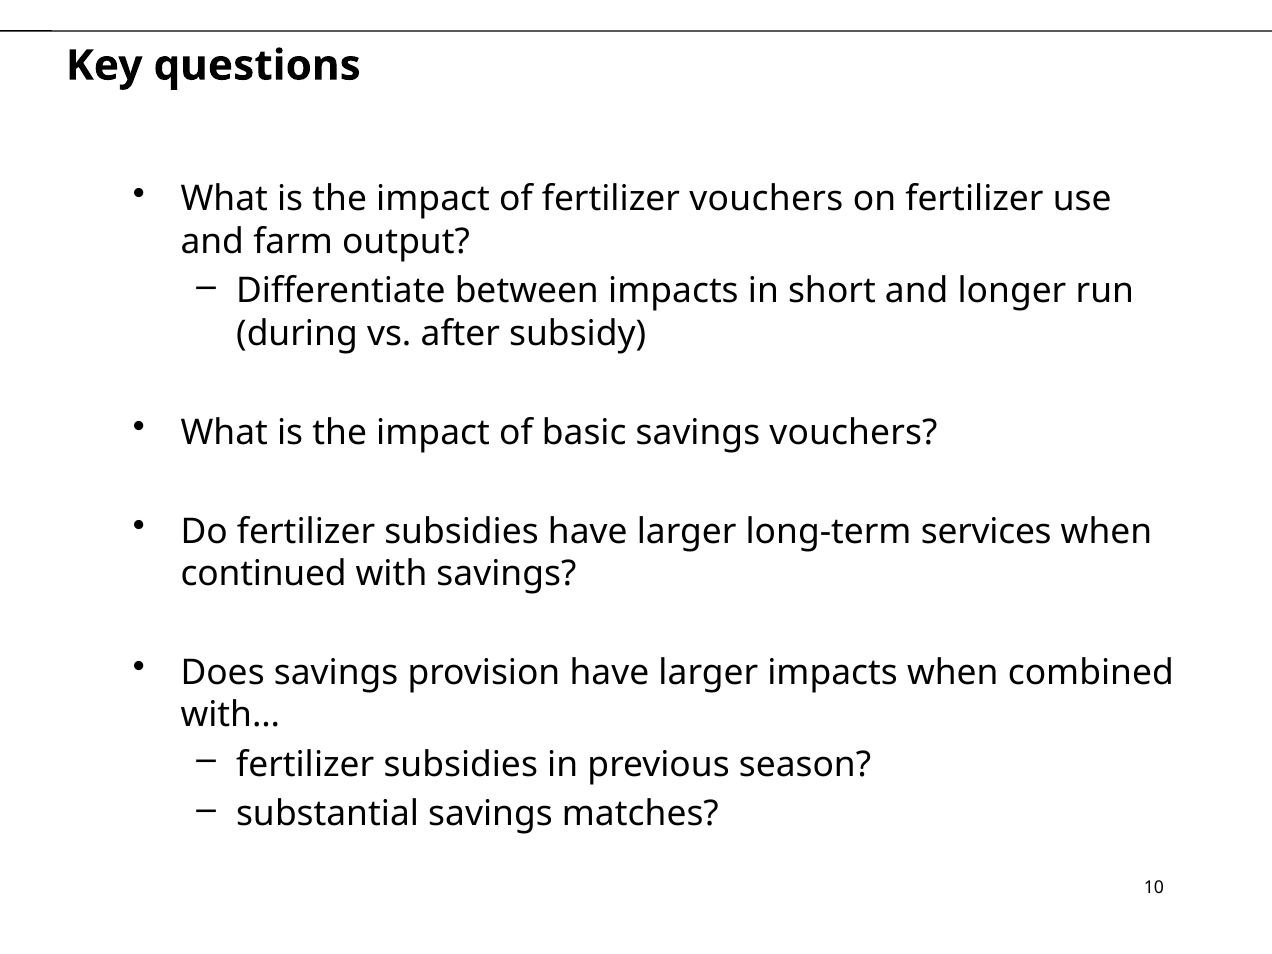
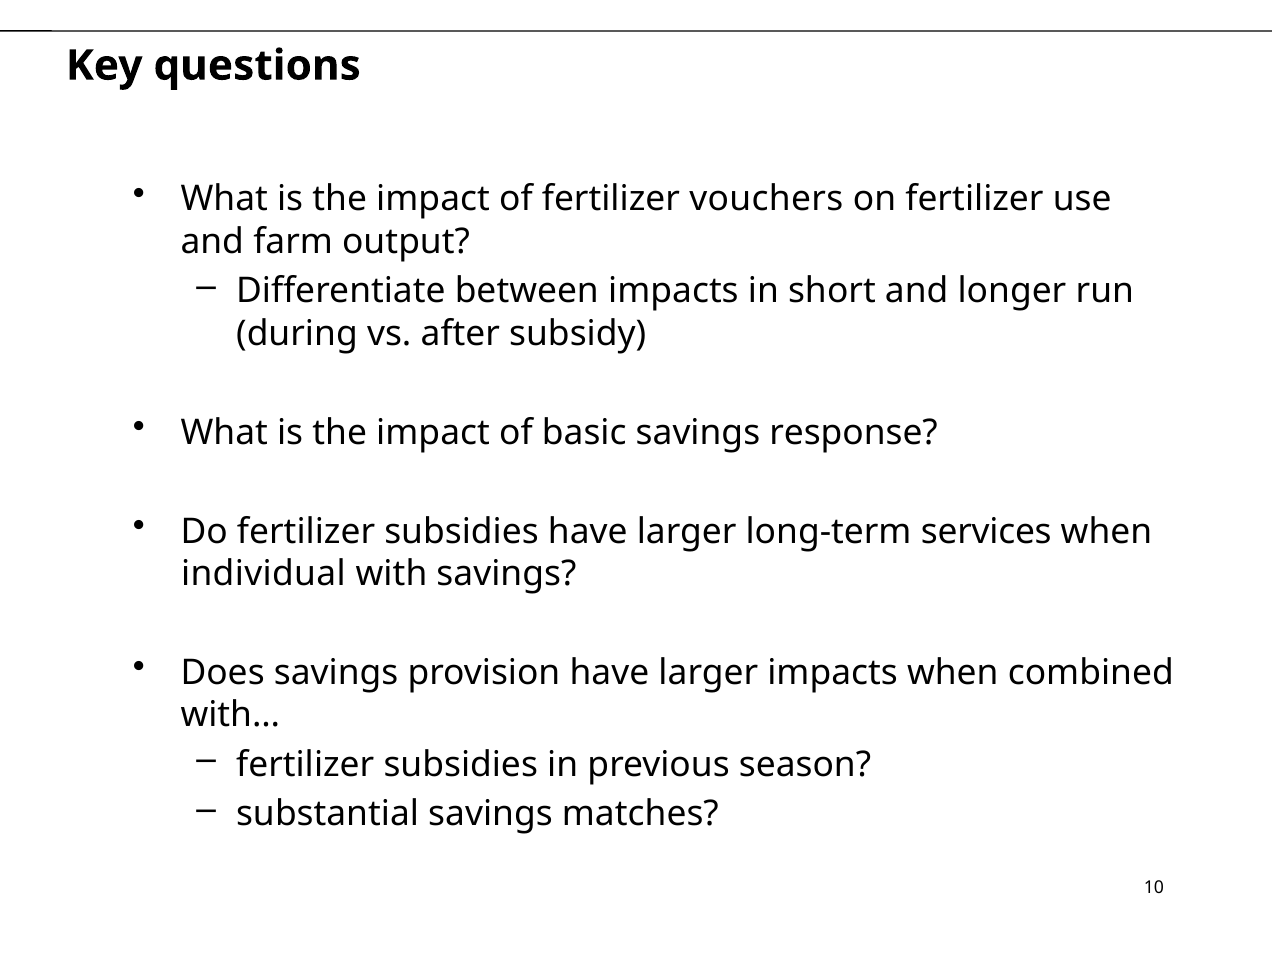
savings vouchers: vouchers -> response (854, 432)
continued: continued -> individual (263, 574)
